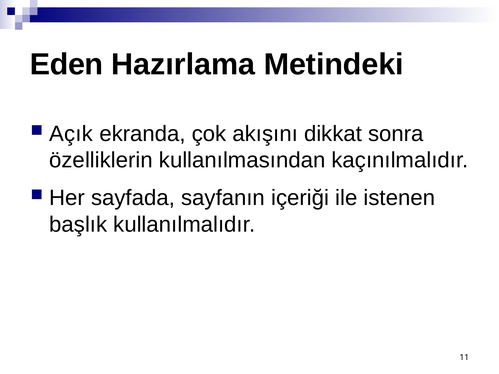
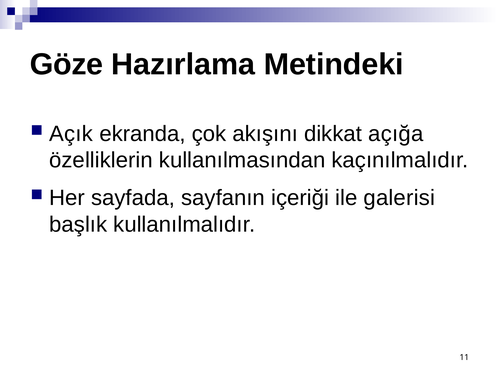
Eden: Eden -> Göze (66, 64)
sonra: sonra -> açığa (396, 134)
istenen: istenen -> galerisi (399, 198)
